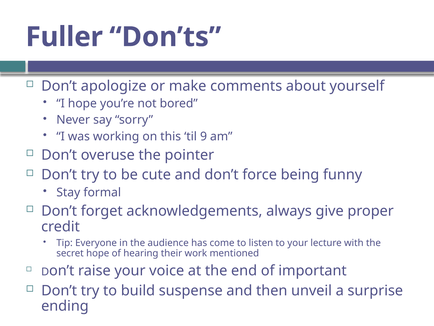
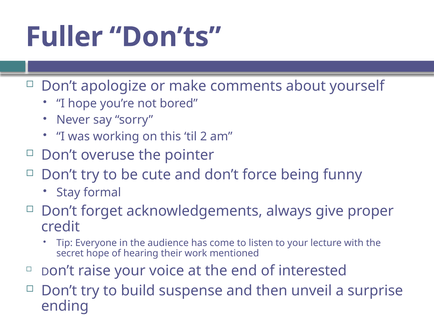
9: 9 -> 2 (204, 136)
important: important -> interested (313, 270)
